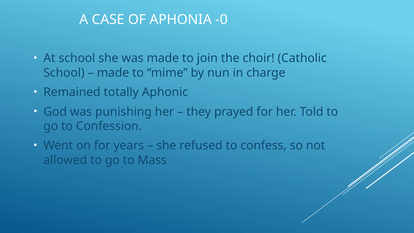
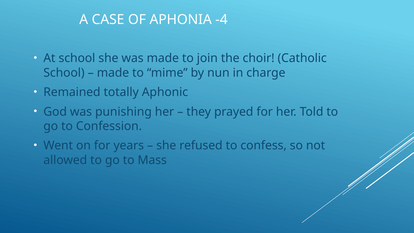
-0: -0 -> -4 (221, 20)
